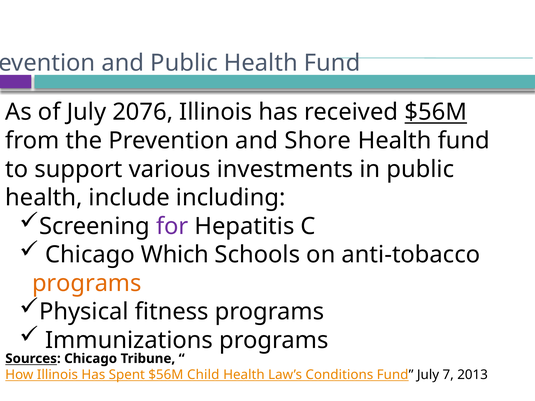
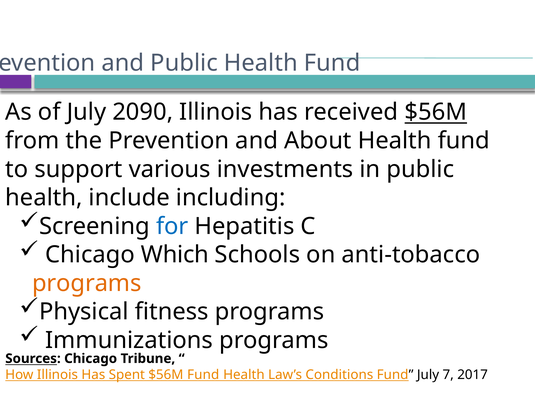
2076: 2076 -> 2090 (143, 112)
Shore: Shore -> About (318, 141)
for colour: purple -> blue (172, 226)
$56M Child: Child -> Fund (203, 375)
2013: 2013 -> 2017 (473, 375)
